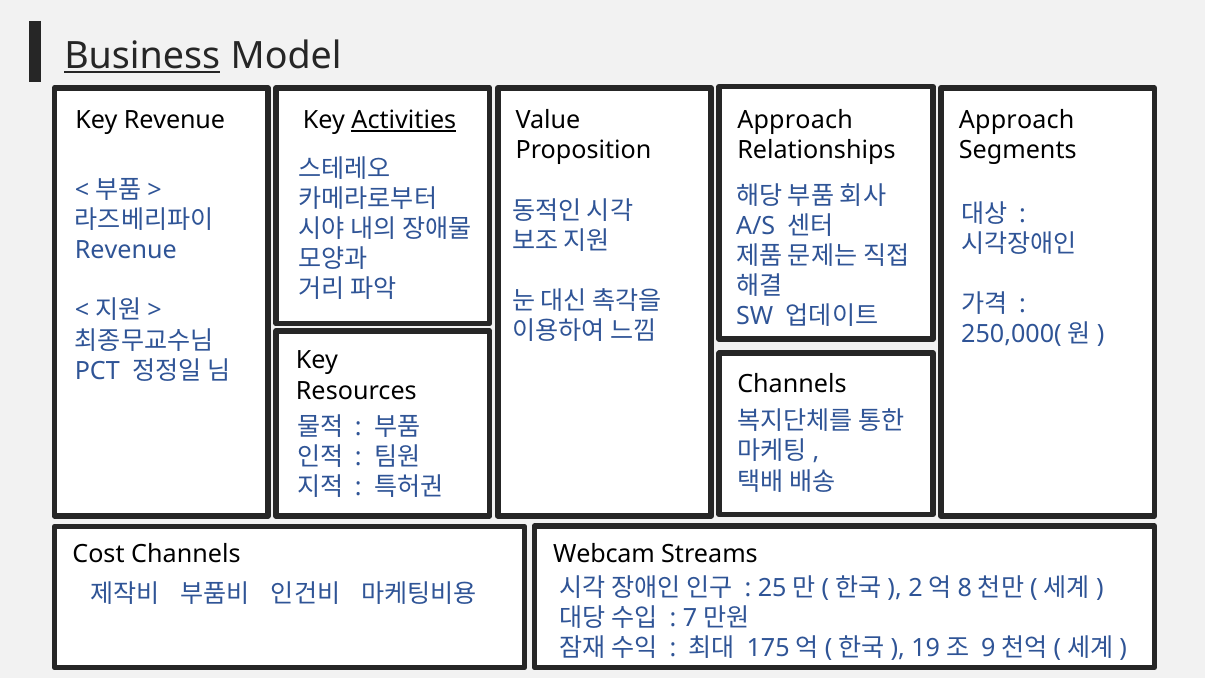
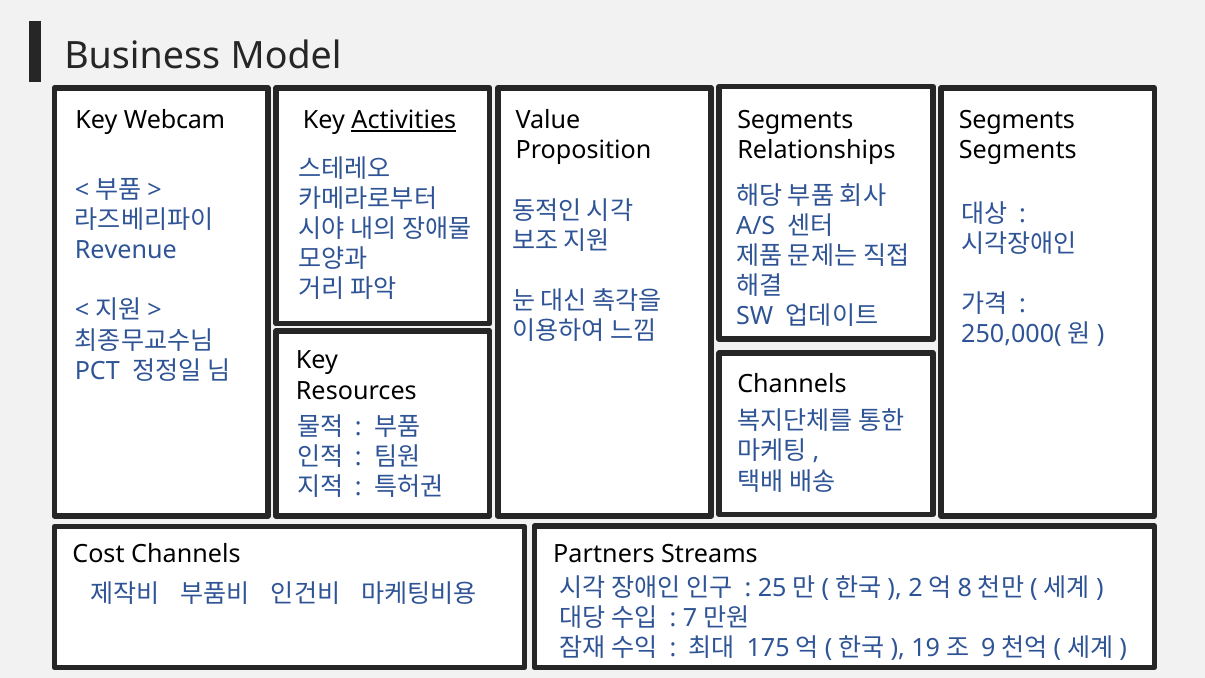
Business underline: present -> none (142, 56)
Key Revenue: Revenue -> Webcam (174, 120)
Approach: Approach -> Segments (795, 120)
Approach: Approach -> Segments (1017, 120)
Webcam: Webcam -> Partners (604, 554)
